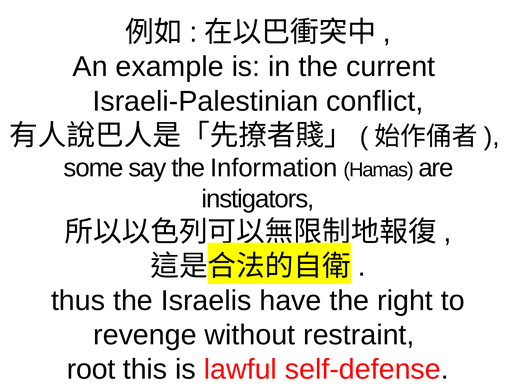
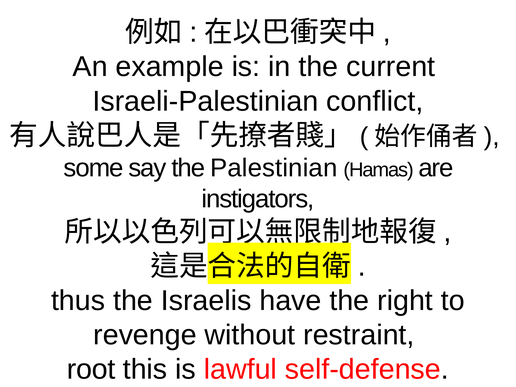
Information: Information -> Palestinian (274, 168)
